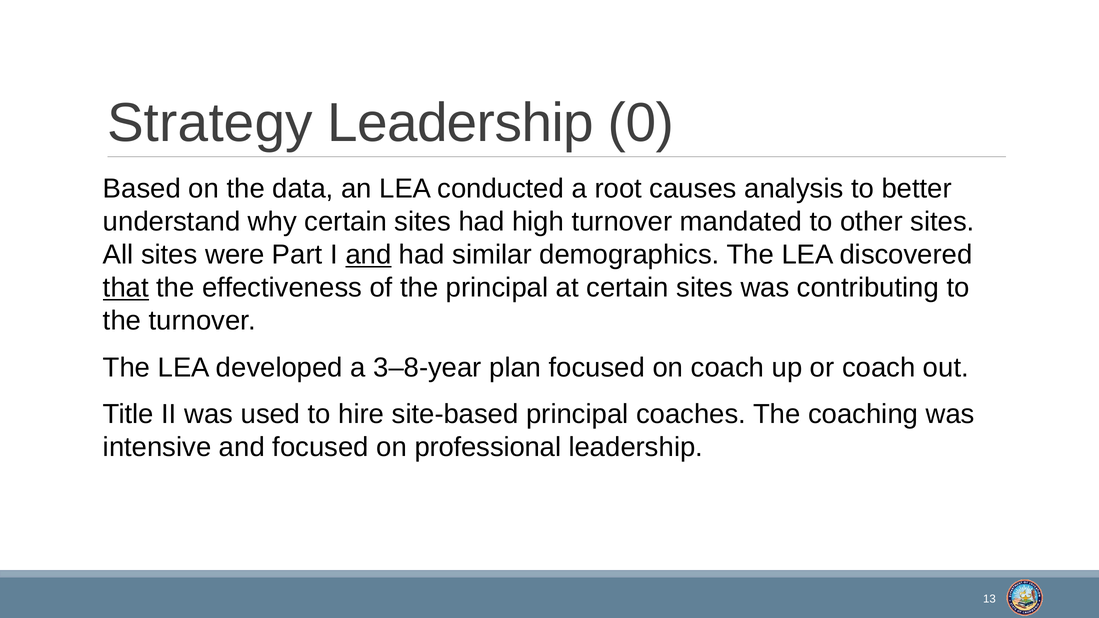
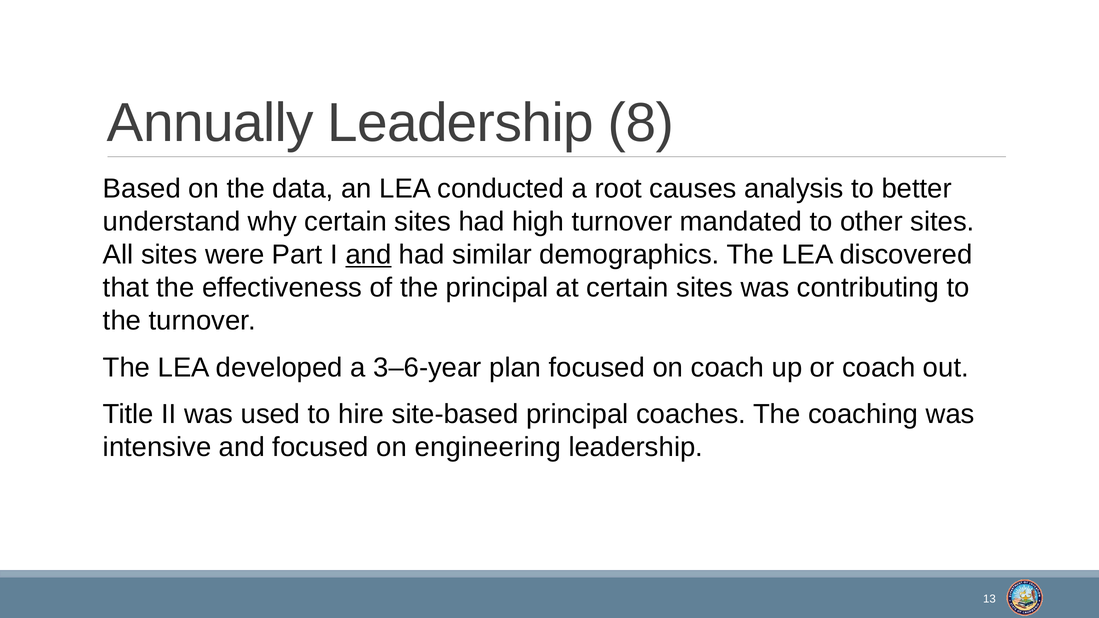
Strategy: Strategy -> Annually (210, 123)
0: 0 -> 8 (641, 123)
that underline: present -> none (126, 288)
3–8-year: 3–8-year -> 3–6-year (427, 368)
professional: professional -> engineering (488, 447)
